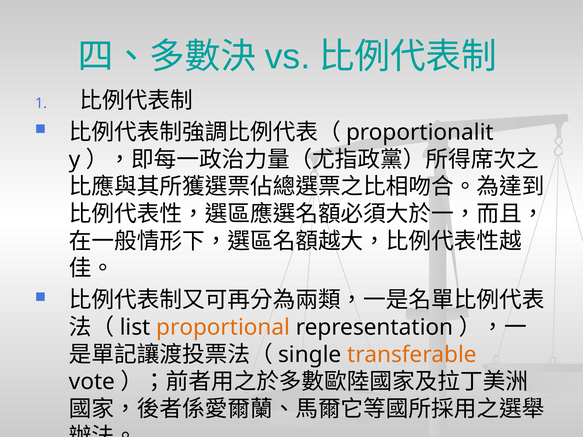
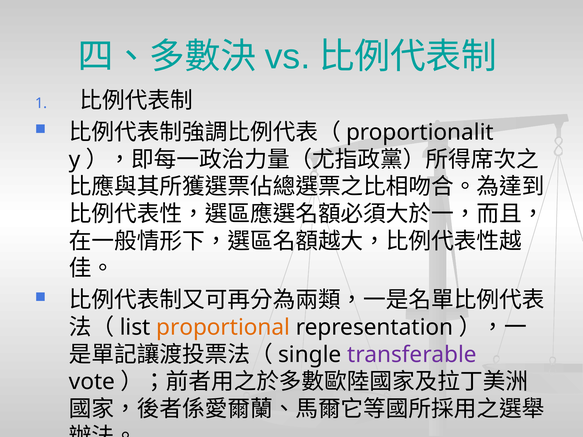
transferable colour: orange -> purple (412, 355)
